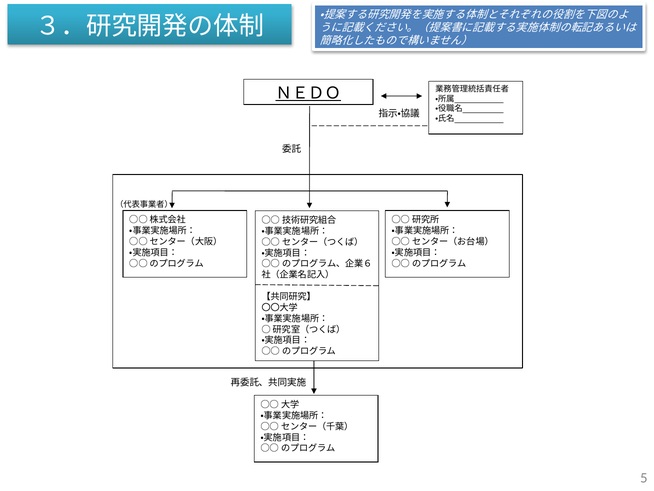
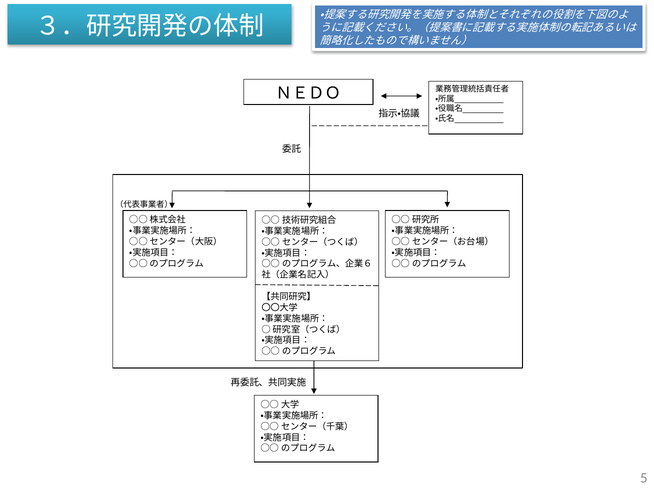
ＮＥＤＯ underline: present -> none (308, 93)
